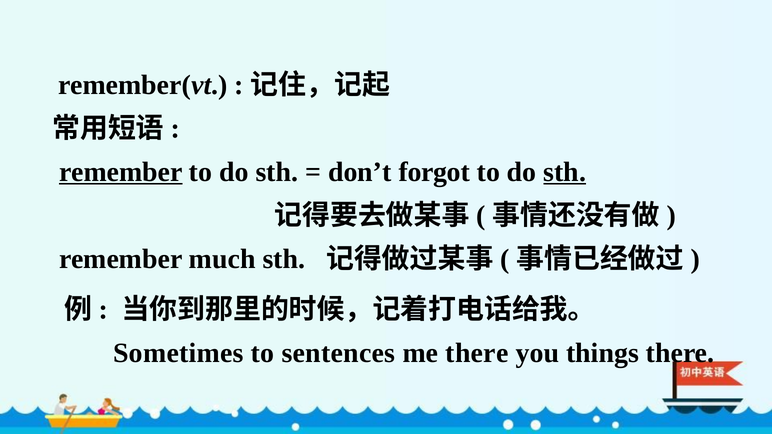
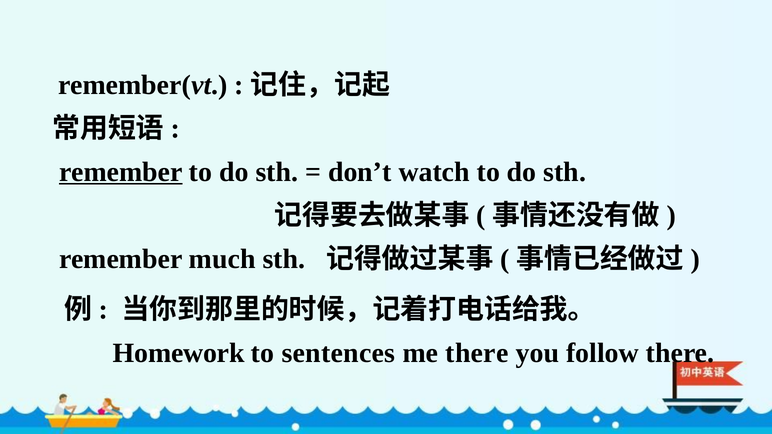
forgot: forgot -> watch (434, 172)
sth underline: present -> none (565, 172)
Sometimes: Sometimes -> Homework (179, 353)
things: things -> follow (603, 353)
